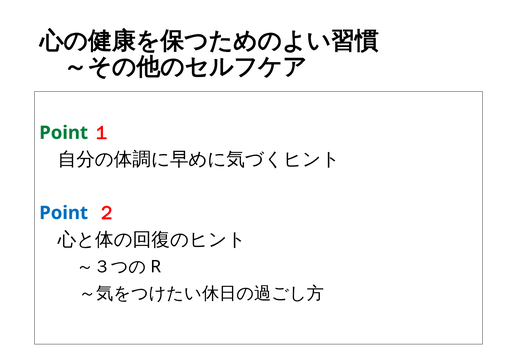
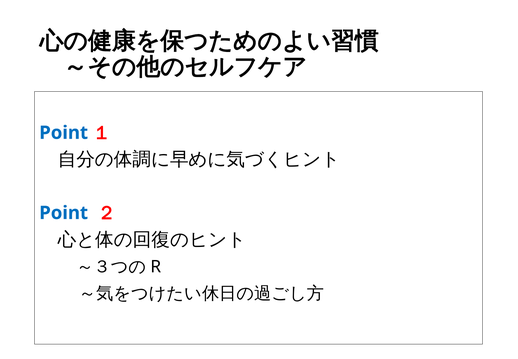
Point colour: green -> blue (64, 133)
